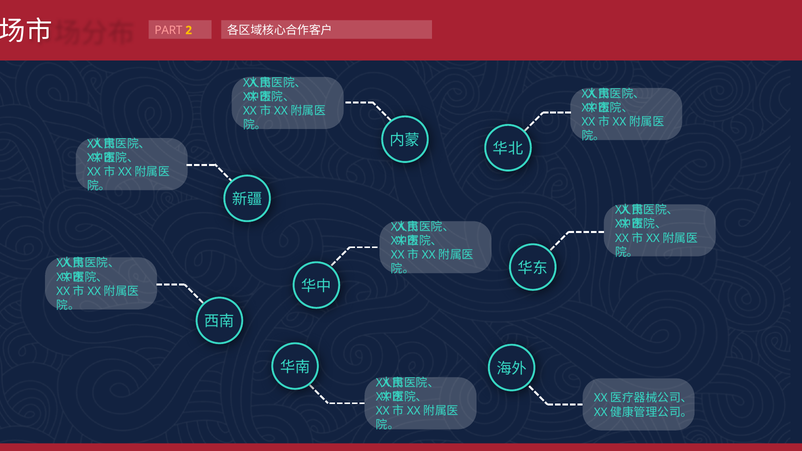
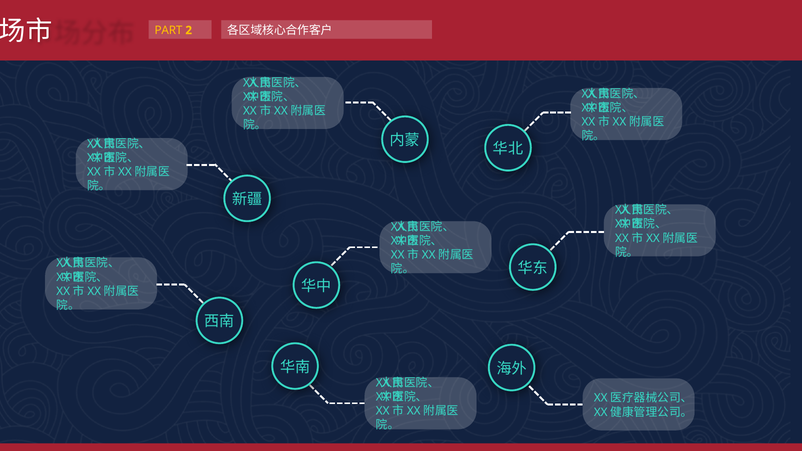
PART colour: pink -> yellow (168, 30)
